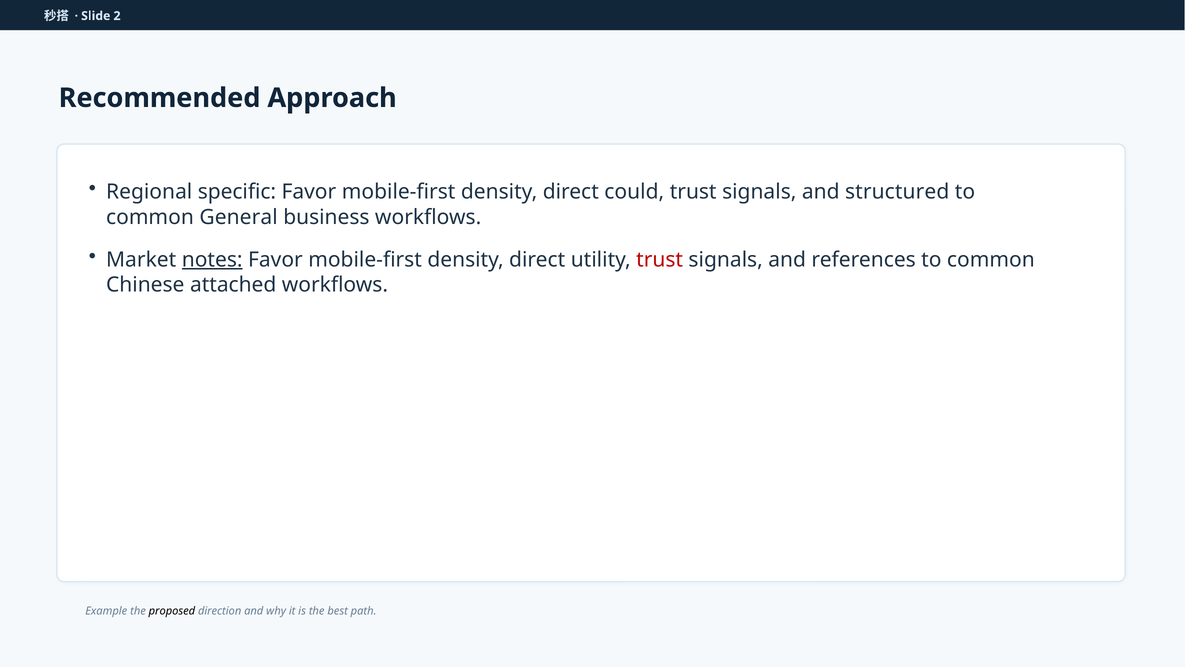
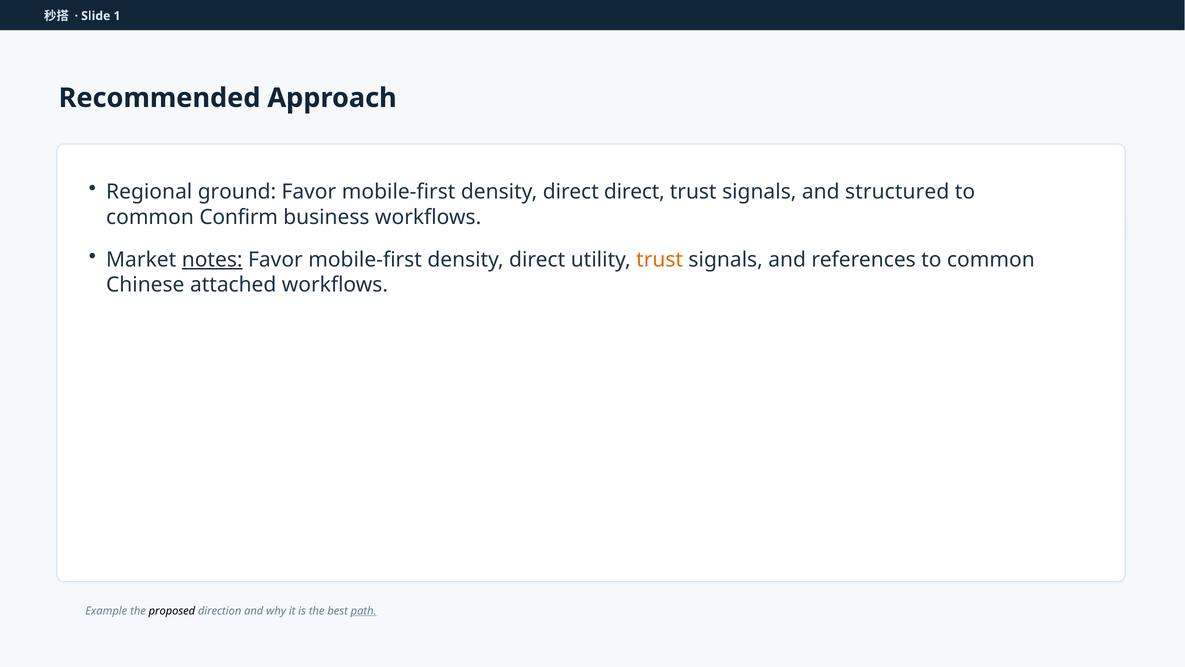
2: 2 -> 1 (117, 16)
specific: specific -> ground (237, 192)
direct could: could -> direct (634, 192)
General: General -> Confirm (239, 217)
trust colour: red -> orange (660, 259)
path underline: none -> present (364, 610)
